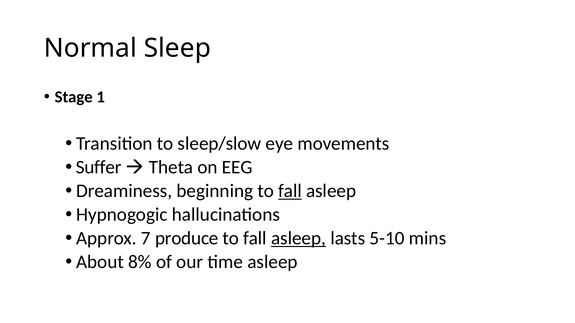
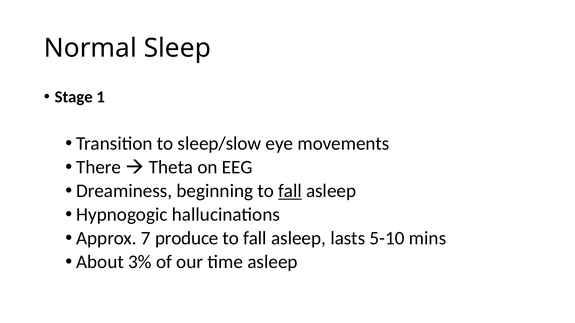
Suffer: Suffer -> There (99, 167)
asleep underline: present -> none (299, 239)
8%: 8% -> 3% (140, 262)
